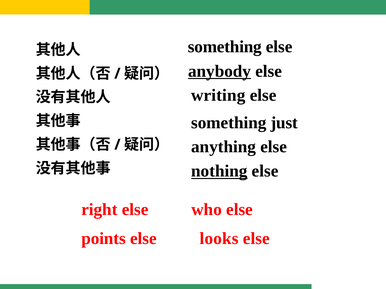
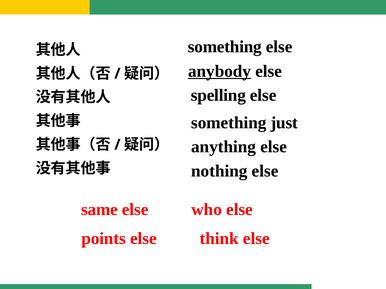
writing: writing -> spelling (218, 95)
nothing underline: present -> none (219, 171)
right: right -> same (99, 210)
looks: looks -> think (219, 239)
